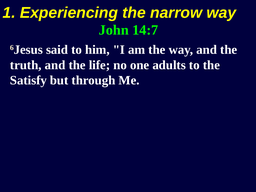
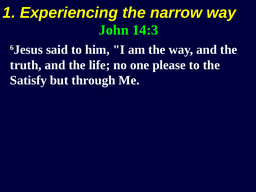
14:7: 14:7 -> 14:3 (145, 30)
adults: adults -> please (169, 65)
